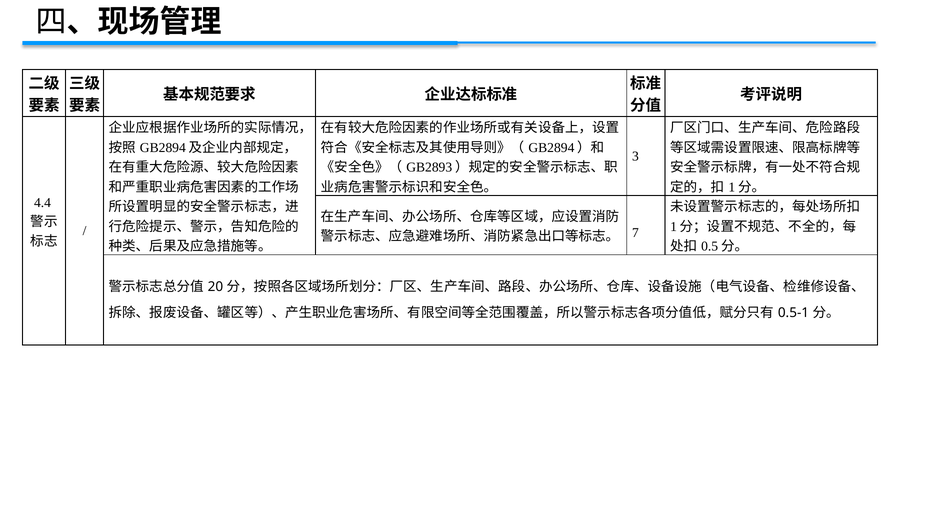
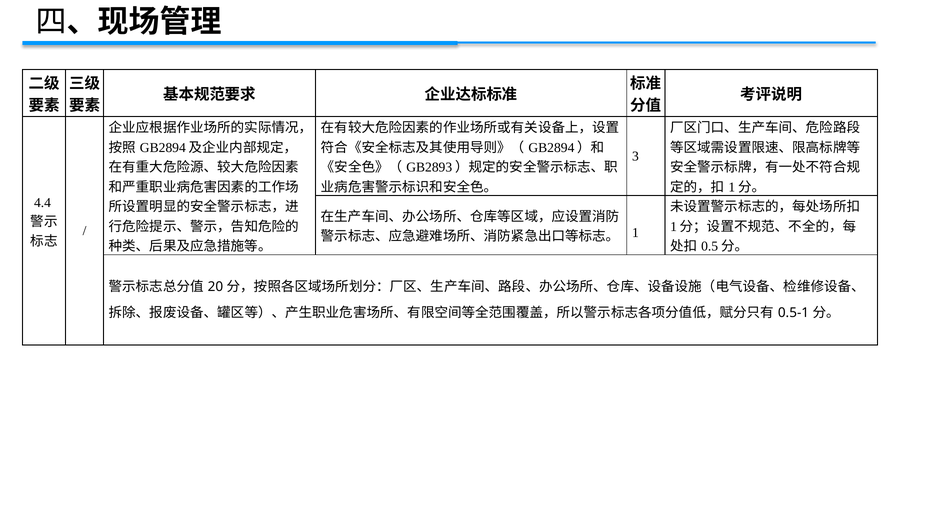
7: 7 -> 1 (635, 233)
